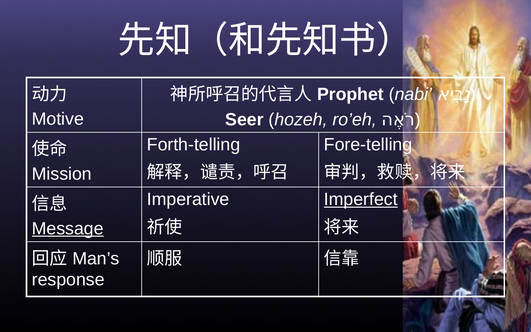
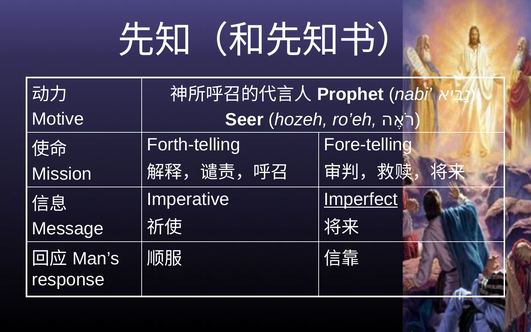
Message underline: present -> none (68, 229)
